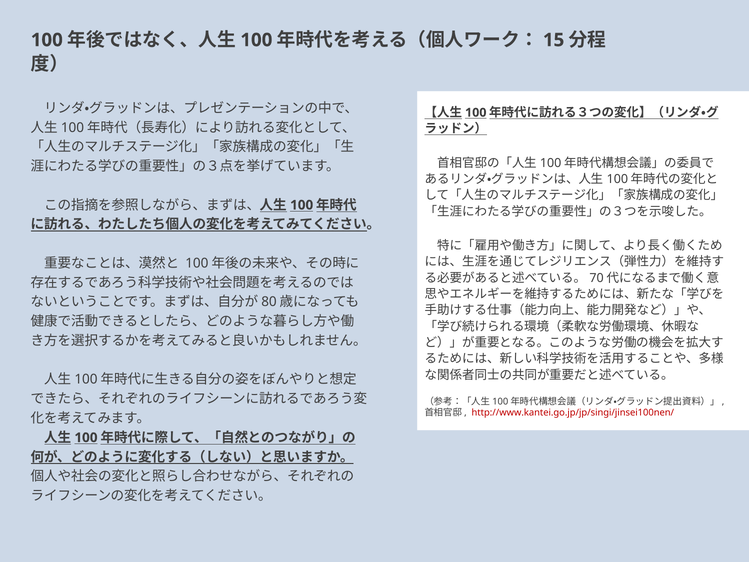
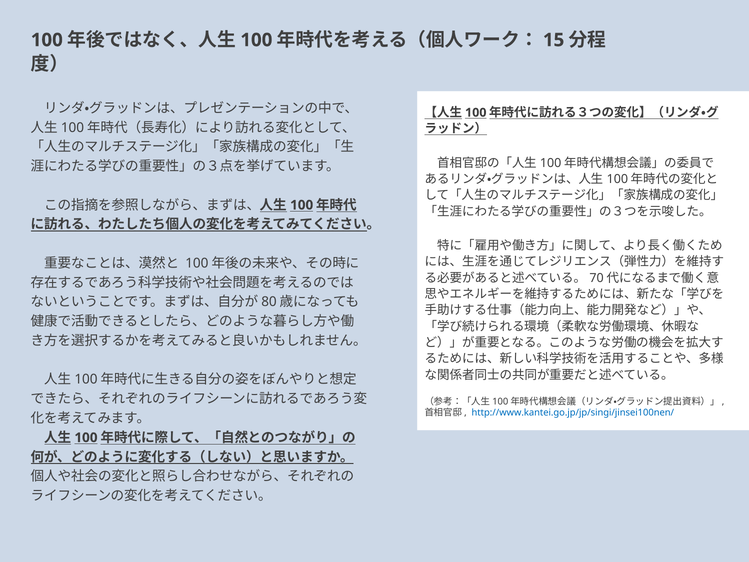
http://www.kantei.go.jp/jp/singi/jinsei100nen/ colour: red -> blue (573, 413)
